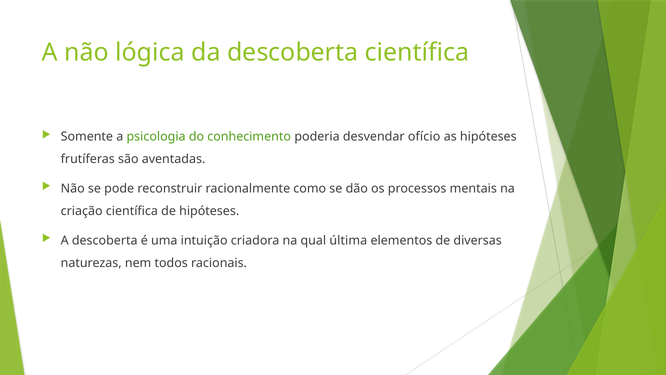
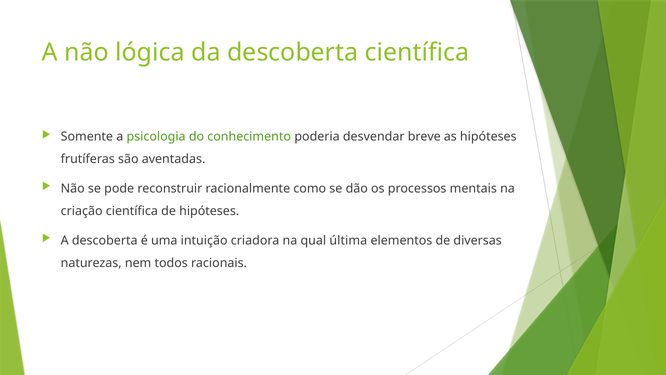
ofício: ofício -> breve (424, 136)
